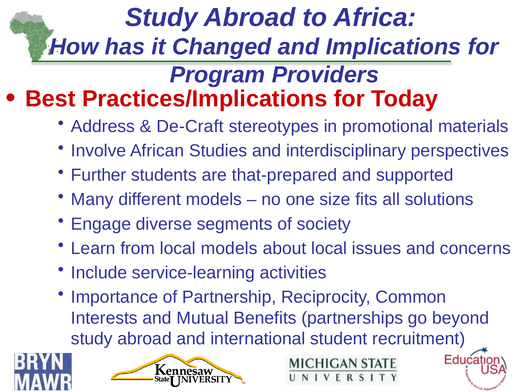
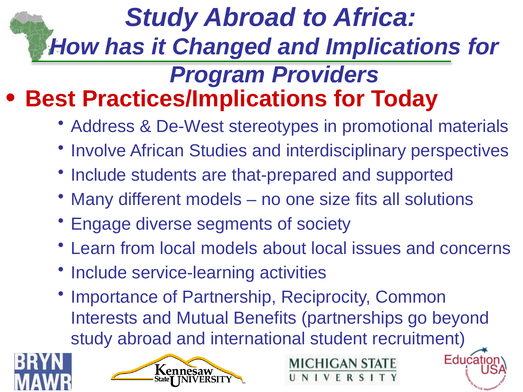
De-Craft: De-Craft -> De-West (190, 126)
Further: Further -> Include (99, 175)
